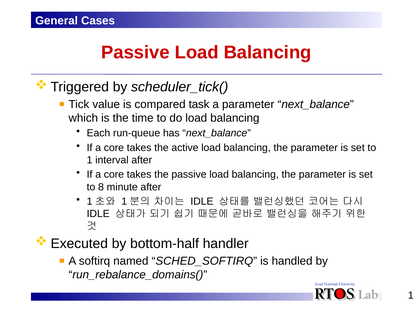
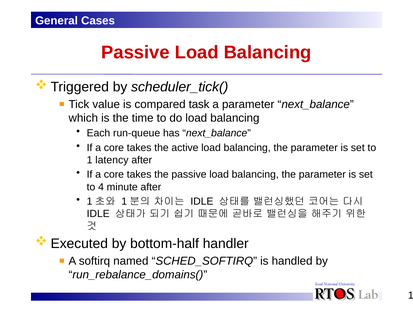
interval: interval -> latency (112, 160)
8: 8 -> 4 (101, 187)
